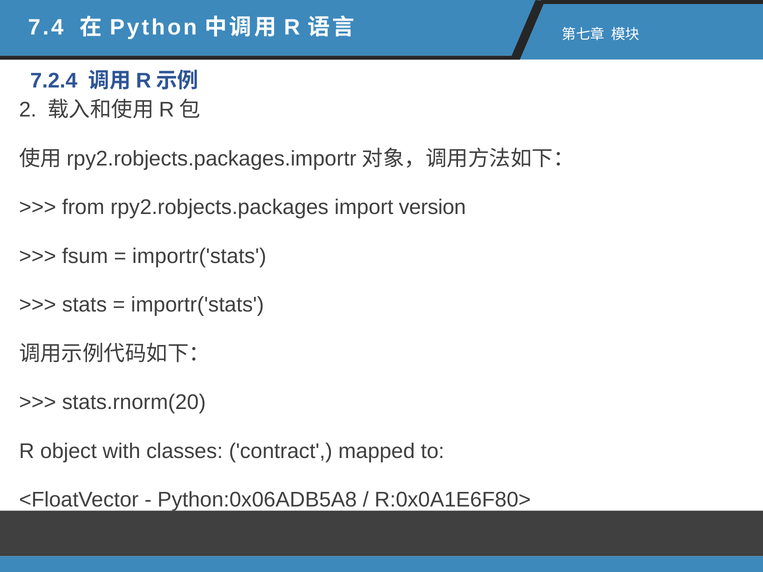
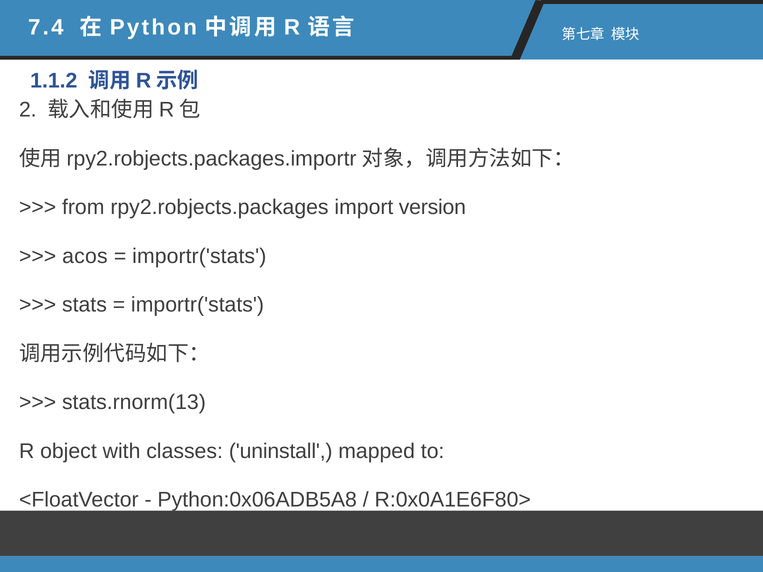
7.2.4: 7.2.4 -> 1.1.2 (54, 81)
fsum: fsum -> acos (85, 256)
stats.rnorm(20: stats.rnorm(20 -> stats.rnorm(13 (134, 403)
contract: contract -> uninstall (281, 451)
